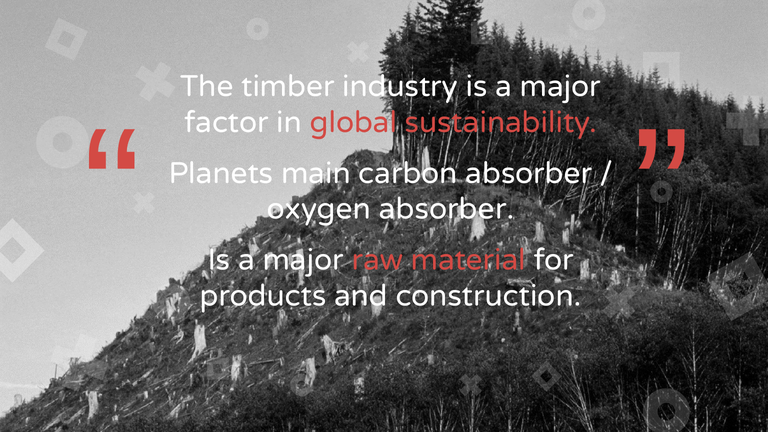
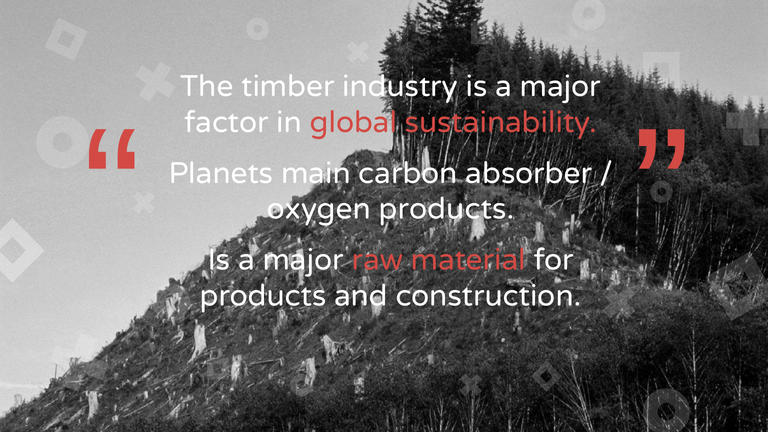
oxygen absorber: absorber -> products (447, 209)
